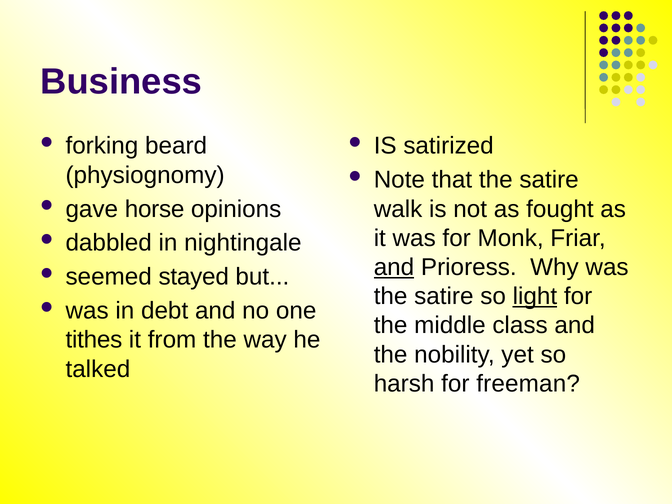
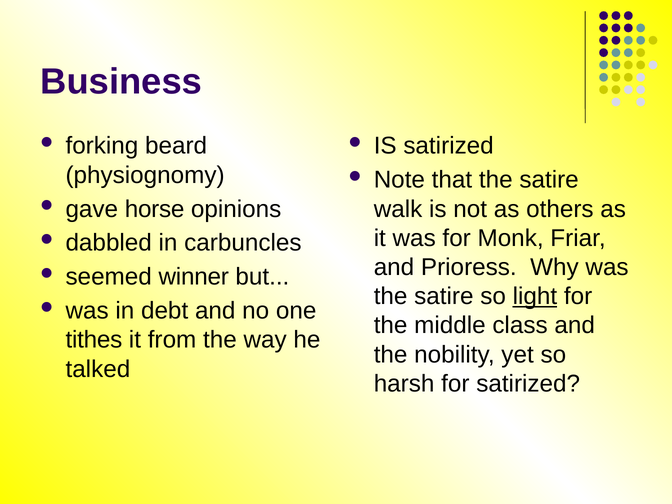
fought: fought -> others (560, 209)
nightingale: nightingale -> carbuncles (243, 243)
and underline: present -> none (394, 267)
stayed: stayed -> winner (194, 277)
for freeman: freeman -> satirized (528, 384)
